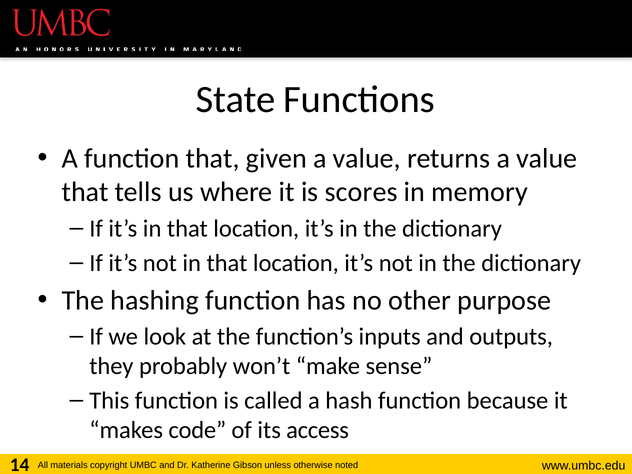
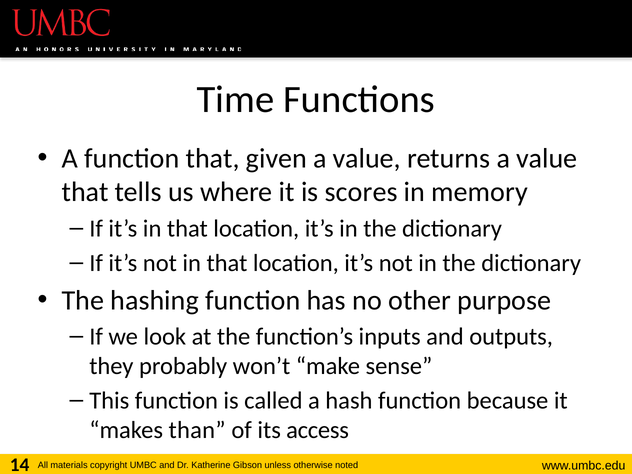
State: State -> Time (235, 100)
code: code -> than (197, 430)
